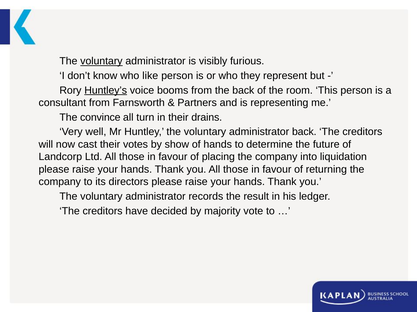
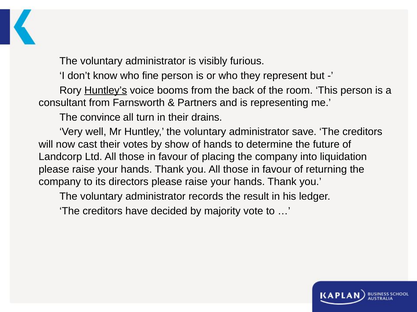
voluntary underline: present -> none (101, 61)
like: like -> fine (150, 76)
administrator back: back -> save (304, 132)
